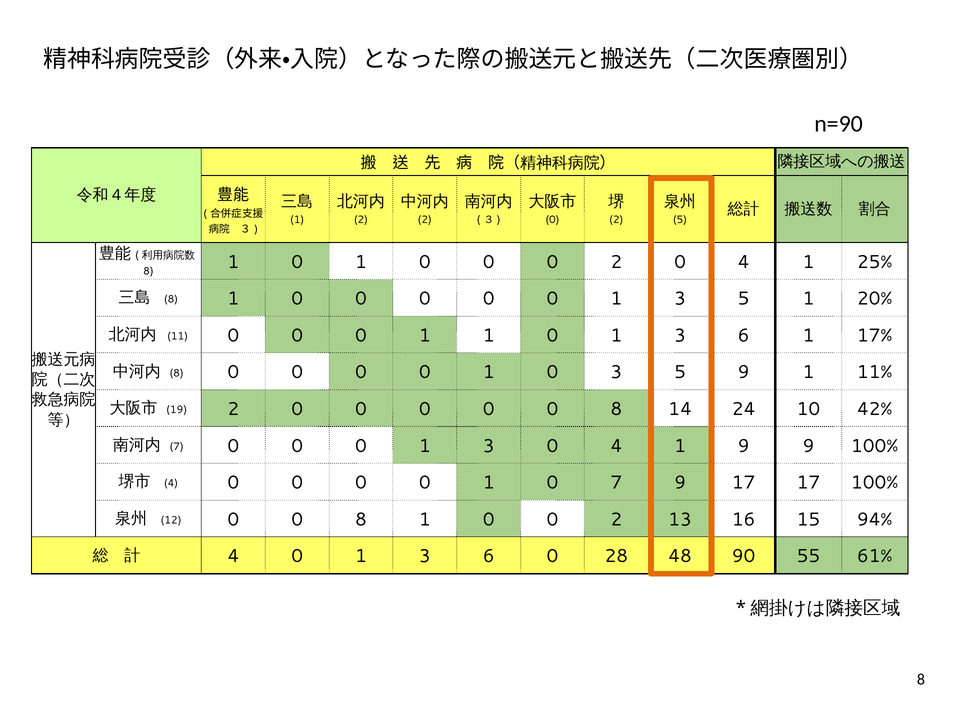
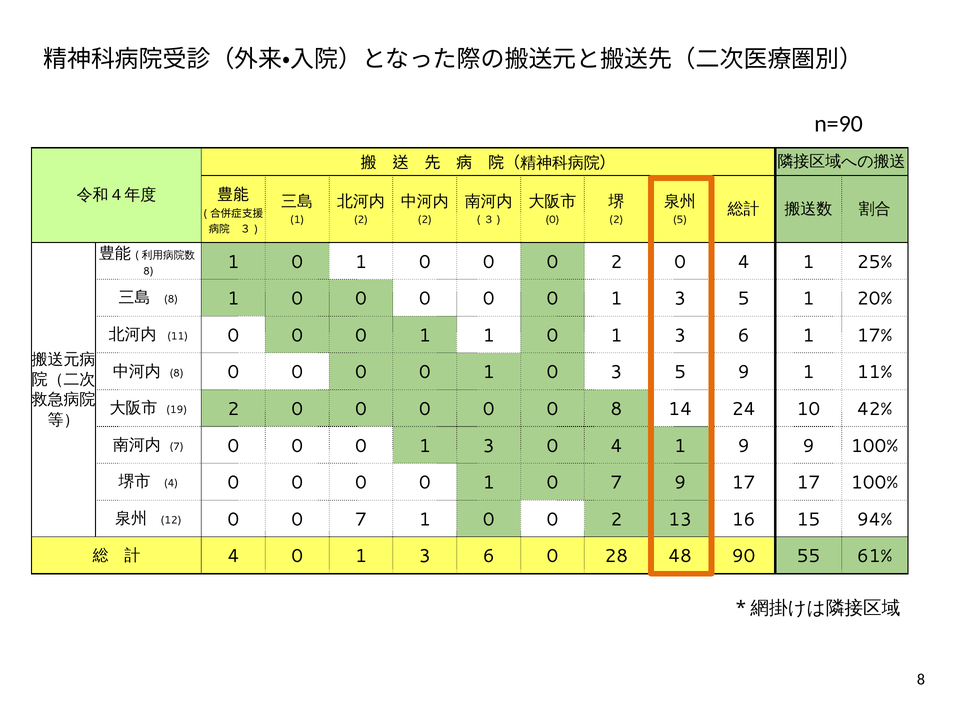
12 0 0 8: 8 -> 7 (361, 520)
